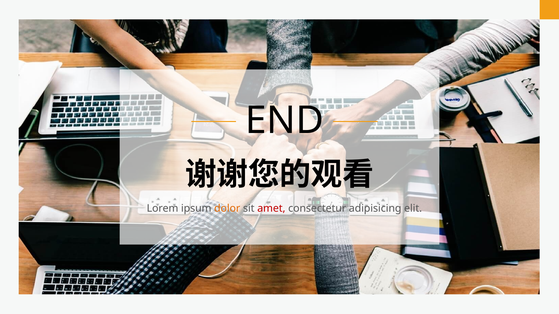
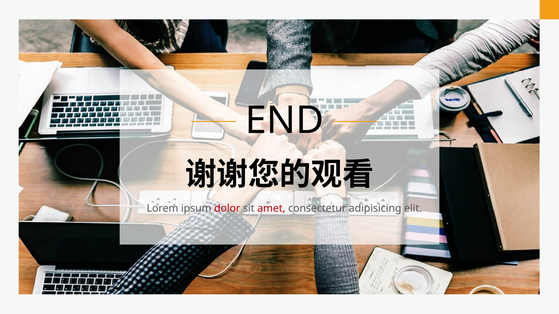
dolor colour: orange -> red (227, 209)
